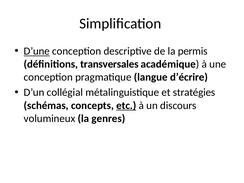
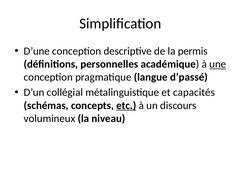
D’une underline: present -> none (37, 51)
transversales: transversales -> personnelles (109, 64)
une underline: none -> present (218, 64)
d’écrire: d’écrire -> d’passé (189, 77)
stratégies: stratégies -> capacités (194, 92)
genres: genres -> niveau (108, 118)
